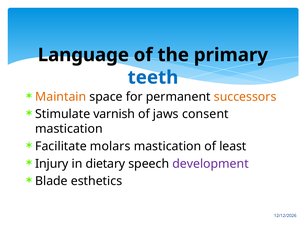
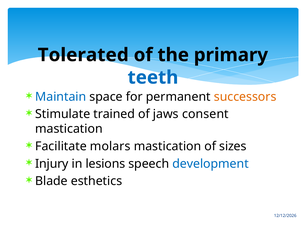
Language: Language -> Tolerated (83, 55)
Maintain colour: orange -> blue (61, 96)
varnish: varnish -> trained (114, 114)
least: least -> sizes (233, 146)
dietary: dietary -> lesions (105, 163)
development colour: purple -> blue (211, 163)
